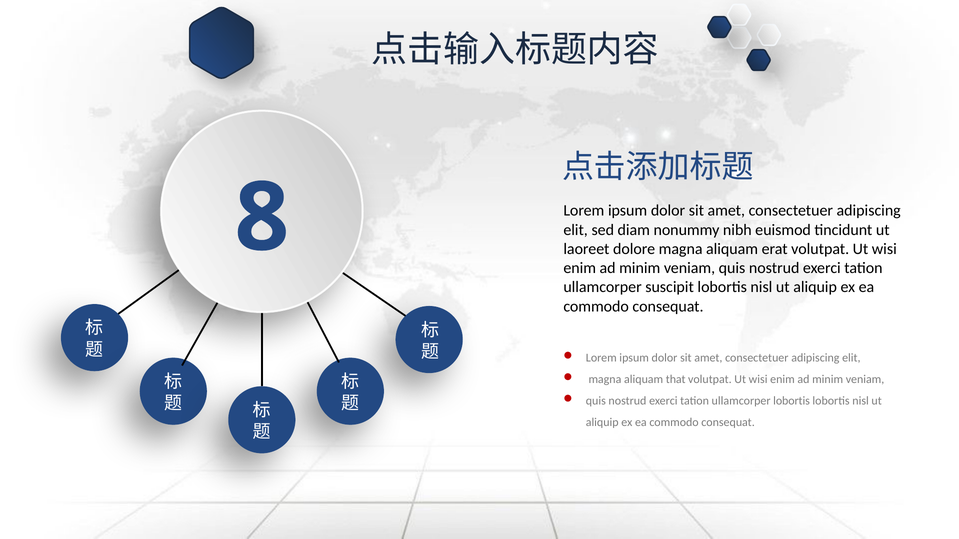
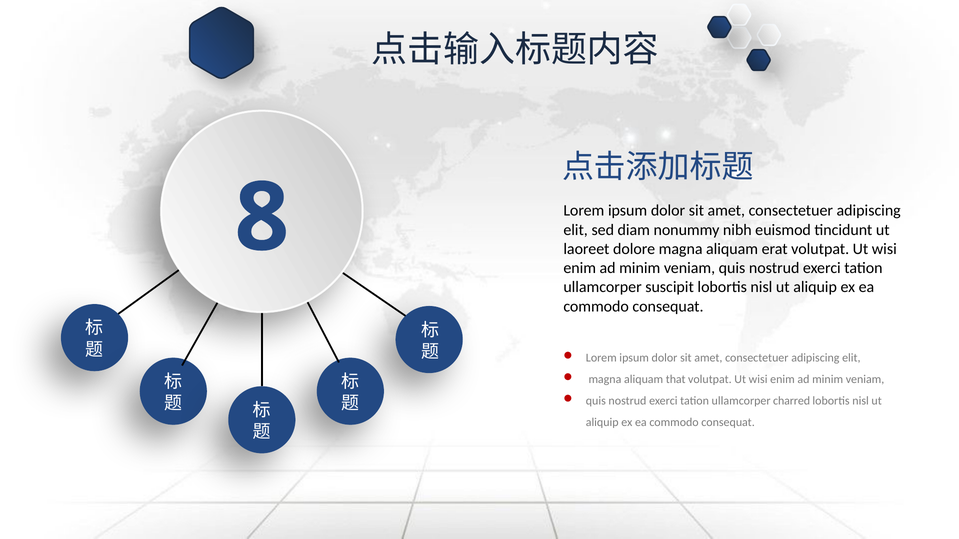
ullamcorper lobortis: lobortis -> charred (792, 401)
